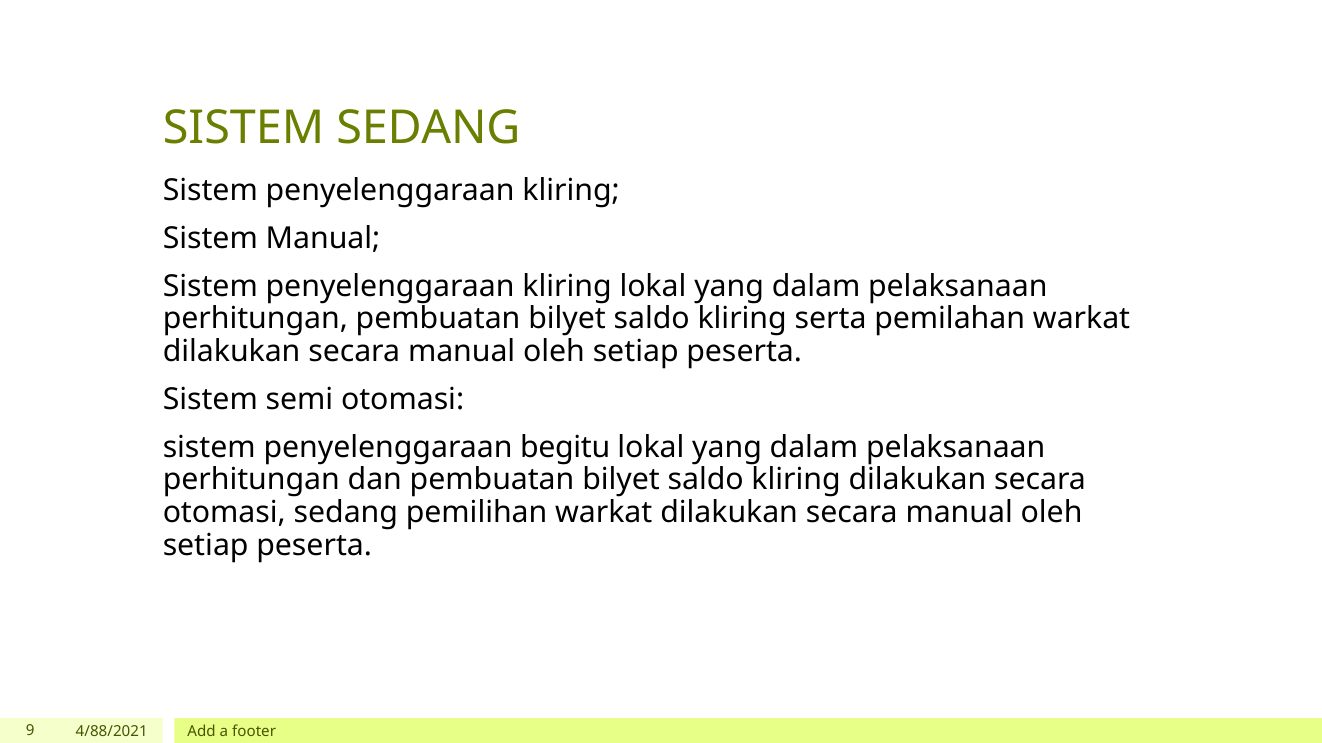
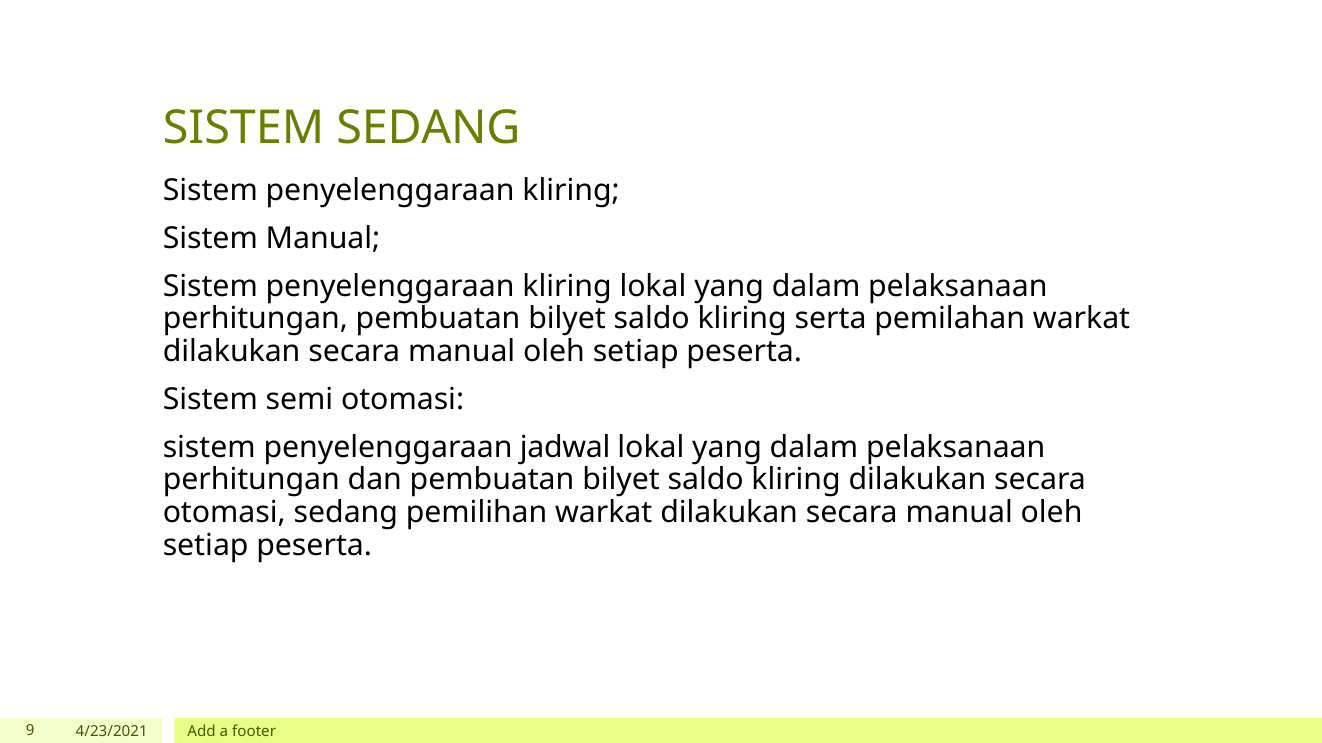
begitu: begitu -> jadwal (565, 448)
4/88/2021: 4/88/2021 -> 4/23/2021 (112, 732)
